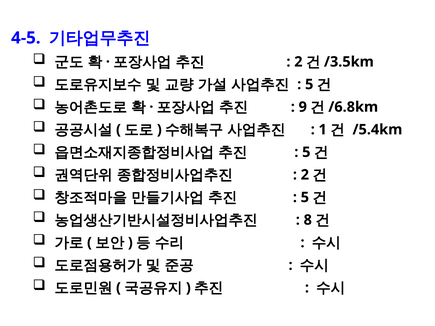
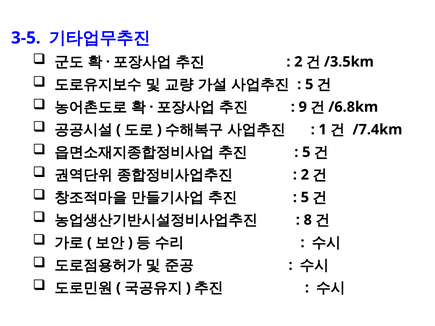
4-5: 4-5 -> 3-5 (26, 38)
/5.4km: /5.4km -> /7.4km (377, 130)
